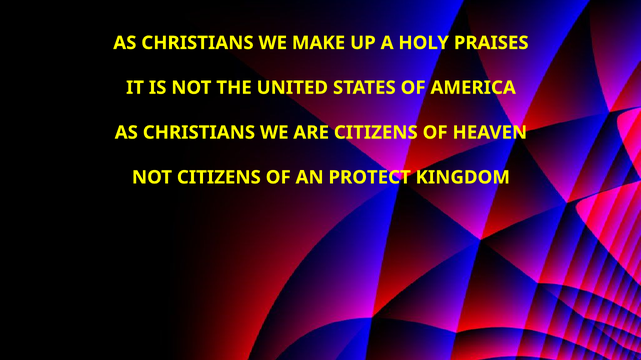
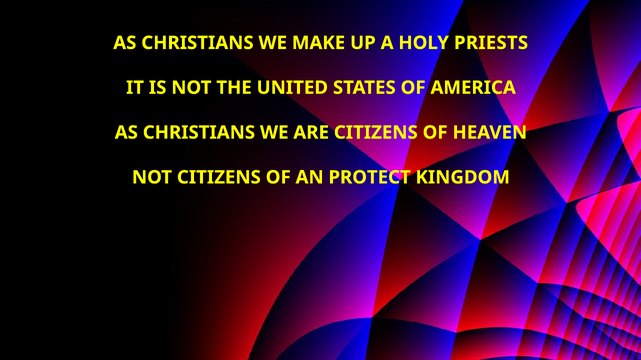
PRAISES: PRAISES -> PRIESTS (491, 43)
